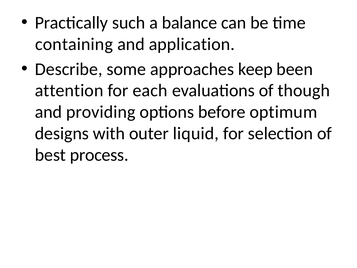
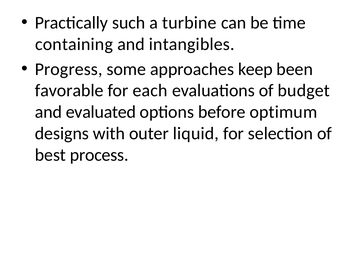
balance: balance -> turbine (189, 23)
application: application -> intangibles (192, 44)
Describe: Describe -> Progress (69, 69)
attention: attention -> favorable (69, 90)
though: though -> budget (304, 90)
providing: providing -> evaluated (101, 112)
